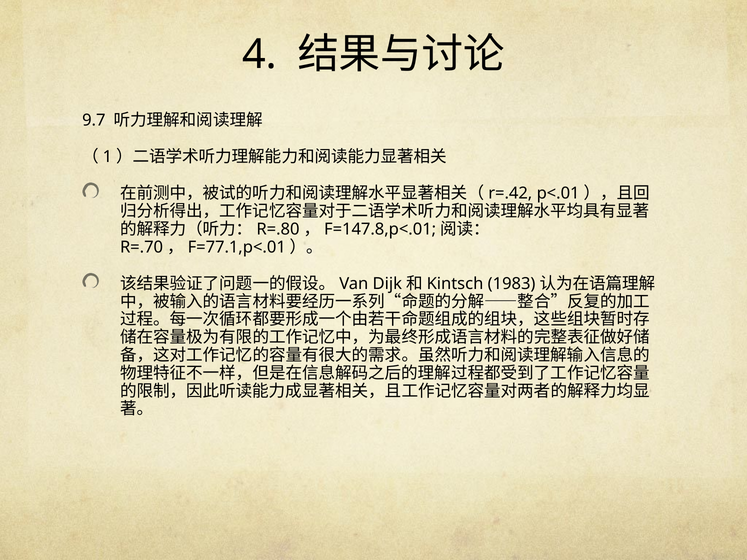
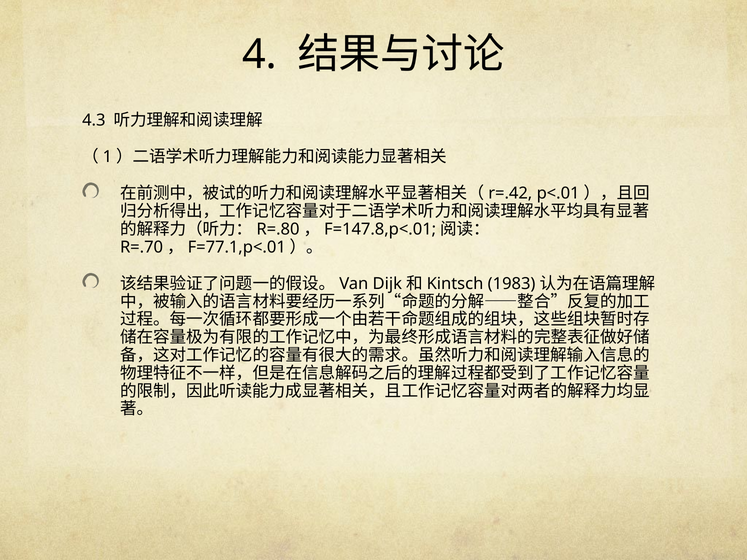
9.7: 9.7 -> 4.3 (94, 120)
